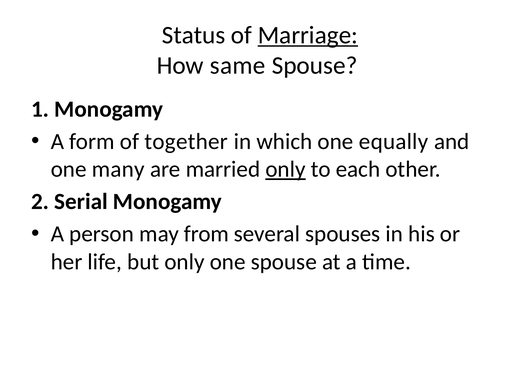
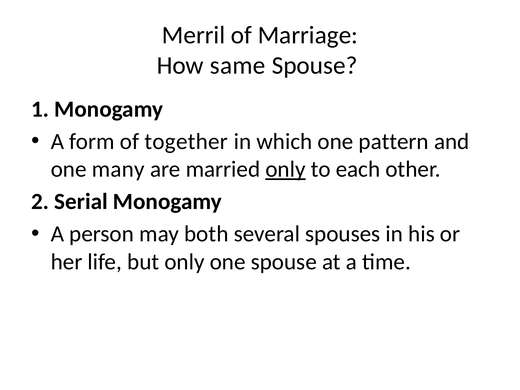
Status: Status -> Merril (194, 35)
Marriage underline: present -> none (308, 35)
equally: equally -> pattern (394, 141)
from: from -> both (206, 234)
